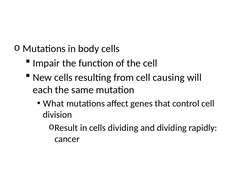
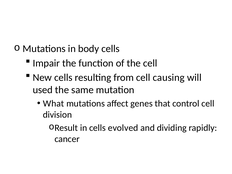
each: each -> used (43, 90)
cells dividing: dividing -> evolved (123, 128)
